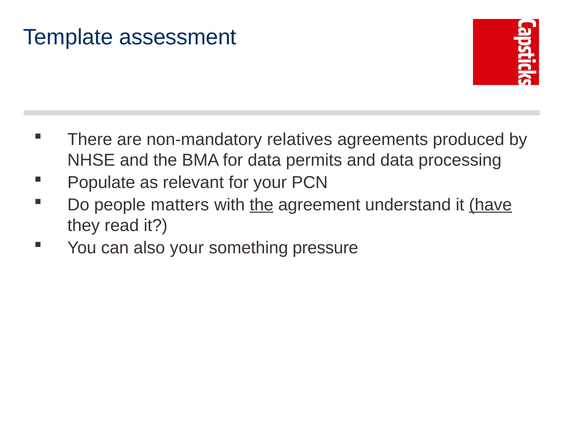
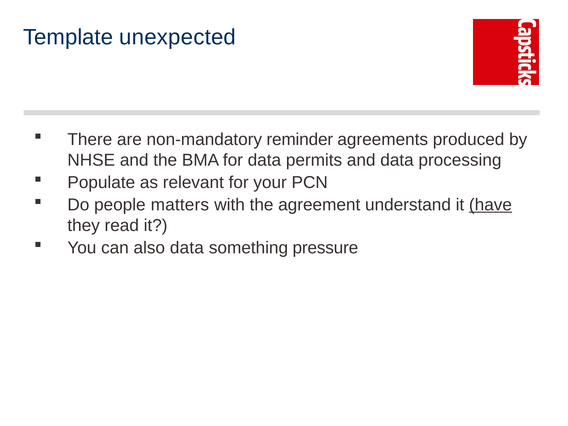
assessment: assessment -> unexpected (178, 37)
relatives: relatives -> reminder (300, 140)
the underline: present -> none (262, 205)
also your: your -> data (187, 248)
